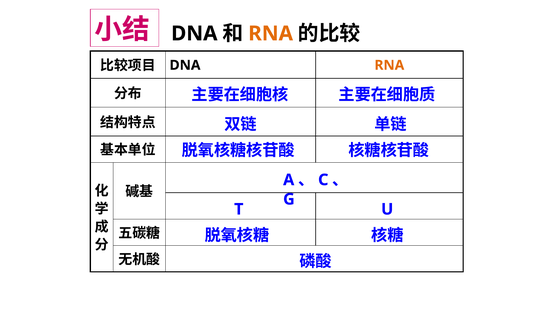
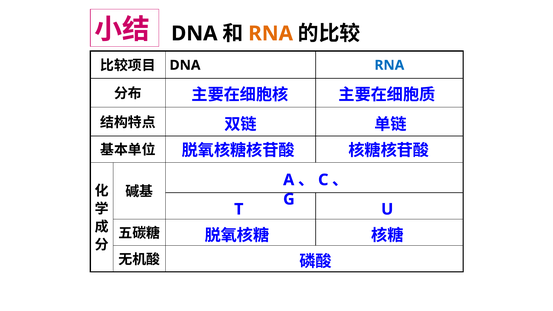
RNA colour: orange -> blue (389, 65)
